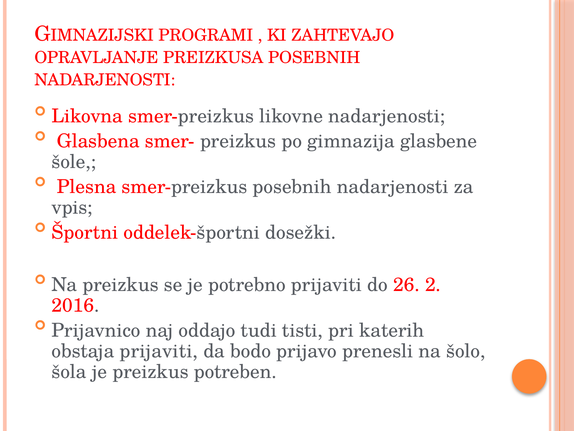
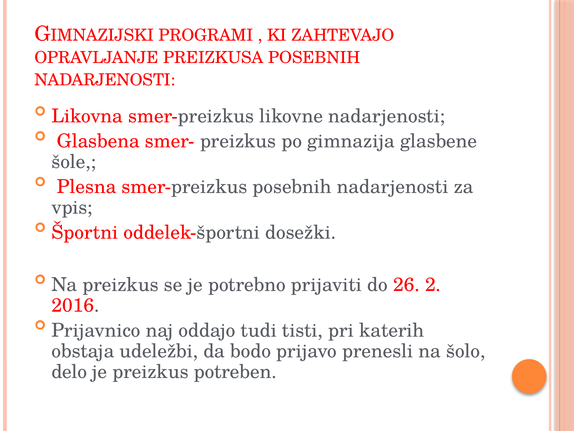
obstaja prijaviti: prijaviti -> udeležbi (159, 351)
šola: šola -> delo (69, 371)
